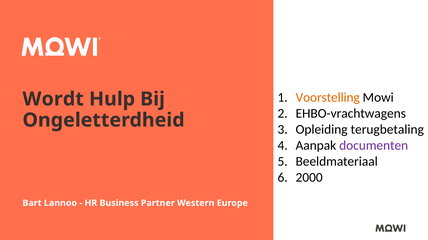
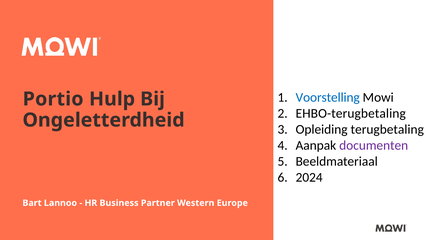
Voorstelling colour: orange -> blue (328, 98)
Wordt: Wordt -> Portio (53, 99)
EHBO-vrachtwagens: EHBO-vrachtwagens -> EHBO-terugbetaling (351, 114)
2000: 2000 -> 2024 (309, 178)
